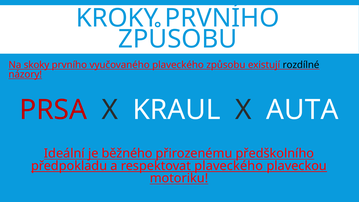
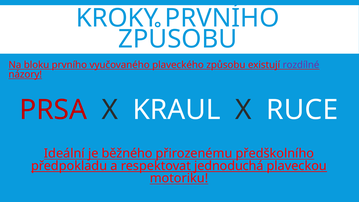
skoky: skoky -> bloku (37, 65)
rozdílné colour: black -> purple (301, 65)
AUTA: AUTA -> RUCE (302, 110)
respektovat plaveckého: plaveckého -> jednoduchá (229, 166)
